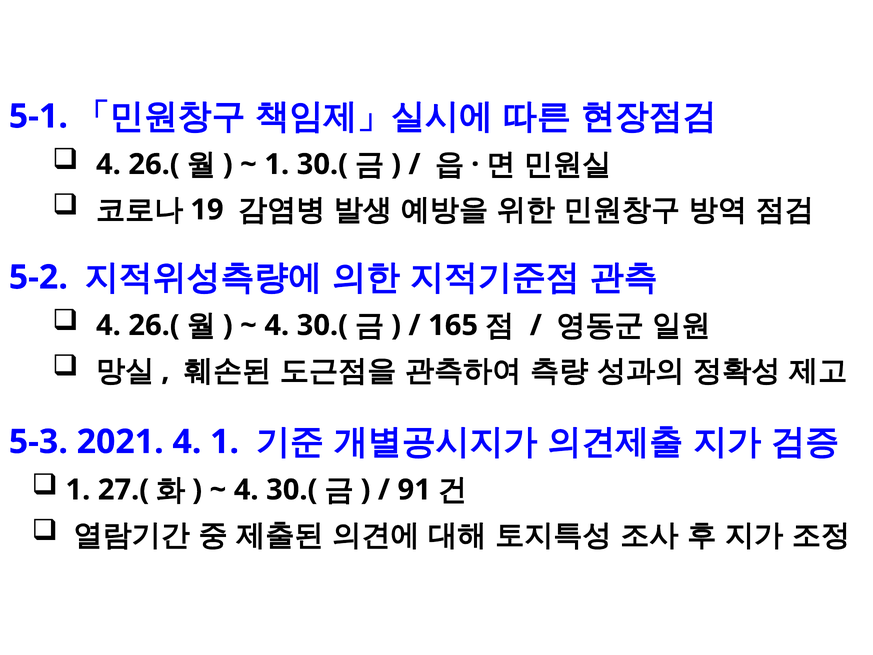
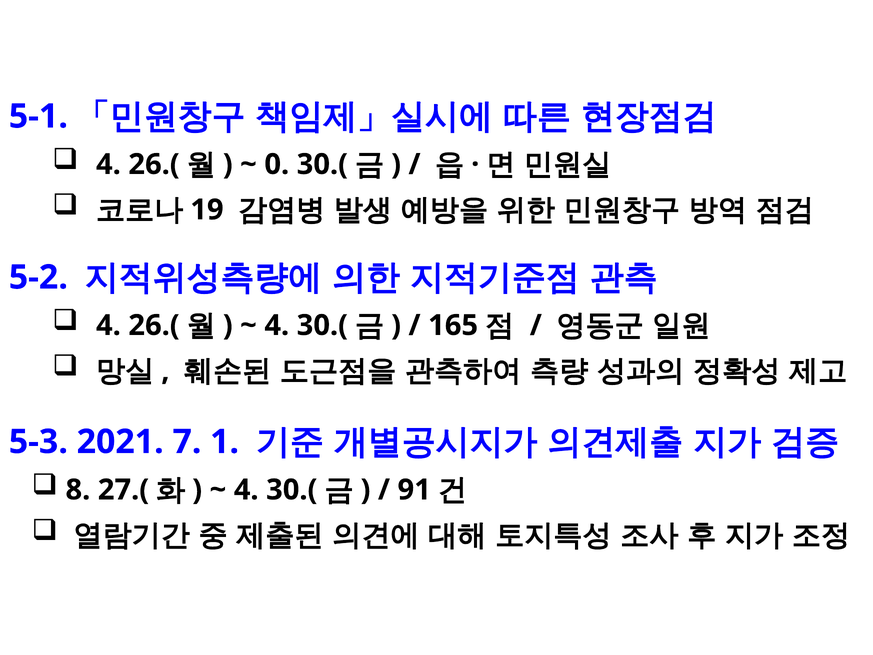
1: 1 -> 0 (277, 164)
2021 4: 4 -> 7 (187, 442)
1: 1 -> 8 (78, 490)
